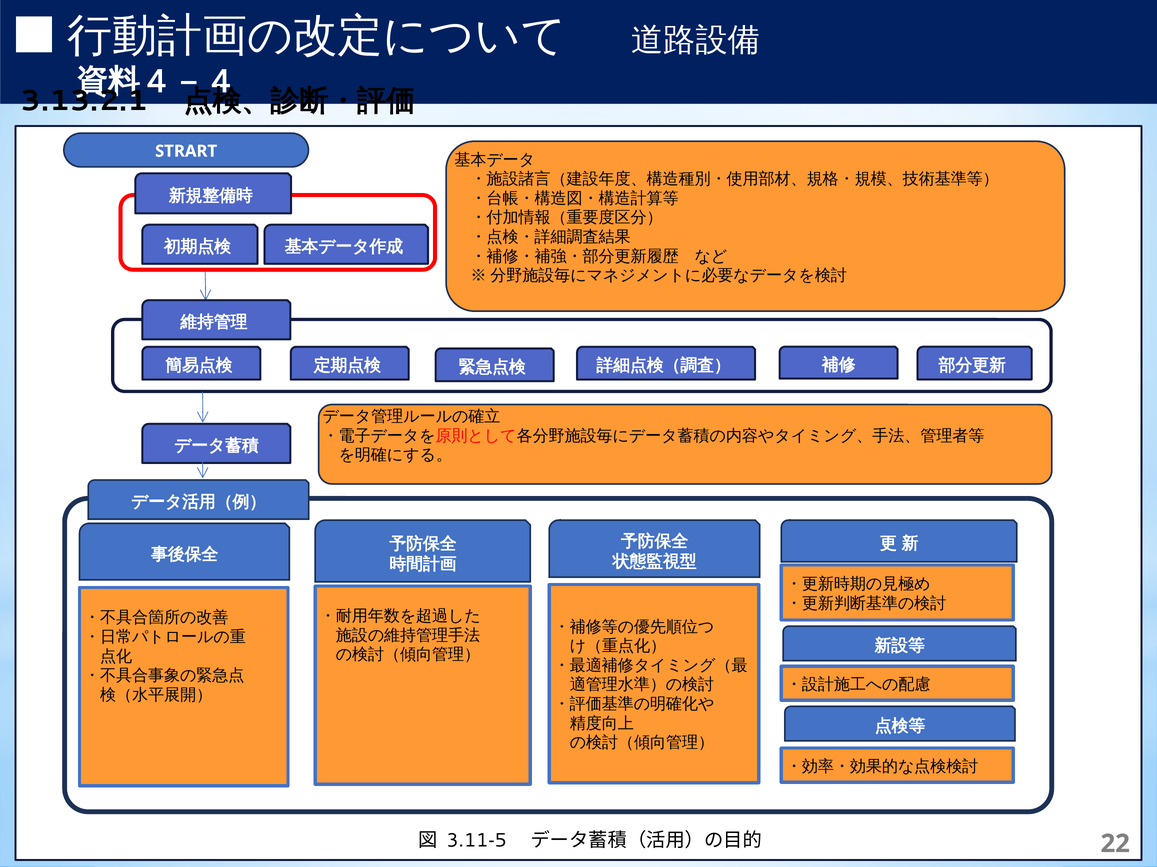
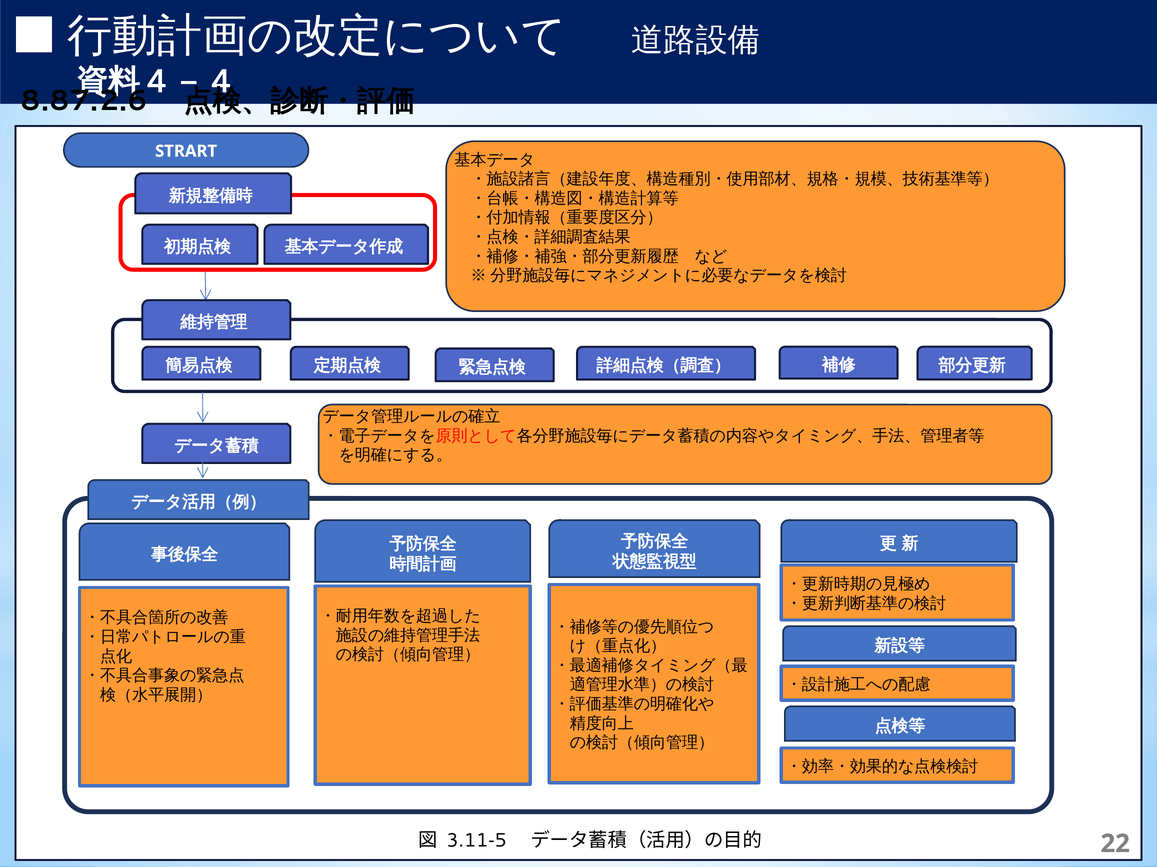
3.13.2.1: 3.13.2.1 -> 8.87.2.6 (84, 101)
